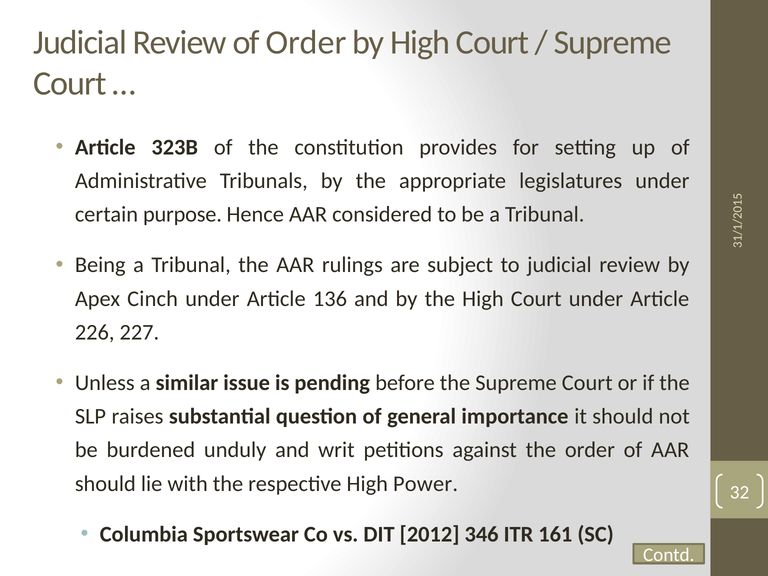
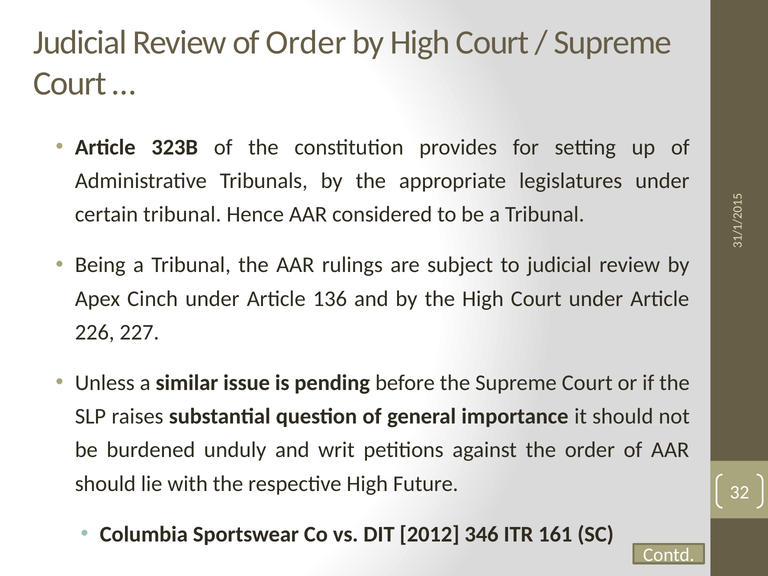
certain purpose: purpose -> tribunal (182, 214)
Power: Power -> Future (426, 484)
